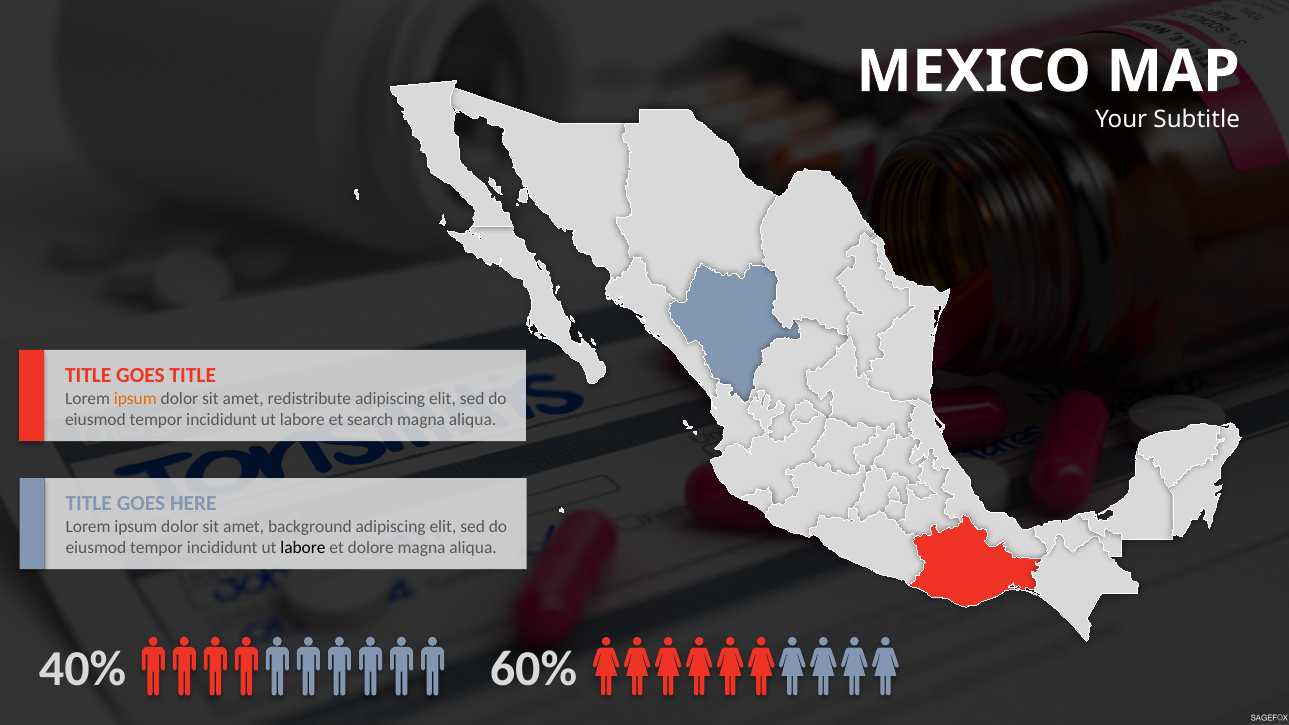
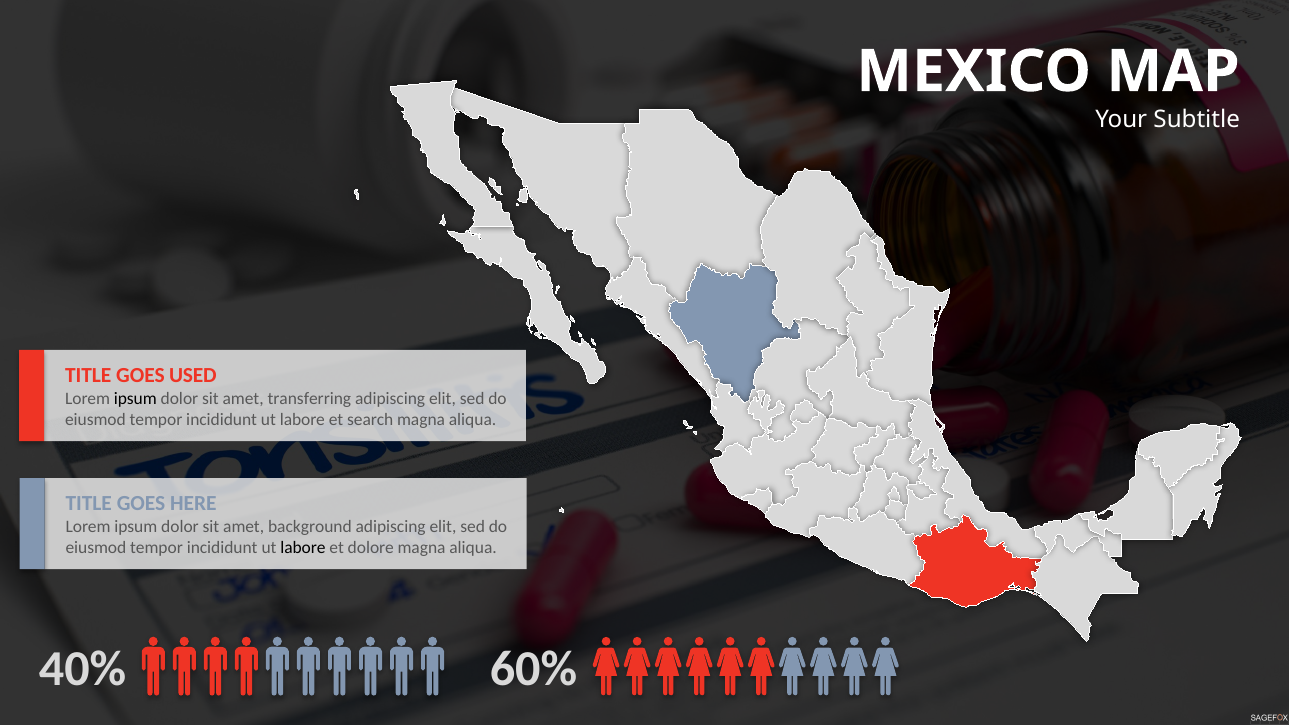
GOES TITLE: TITLE -> USED (193, 375)
ipsum colour: orange -> black (135, 399)
redistribute: redistribute -> transferring (309, 399)
